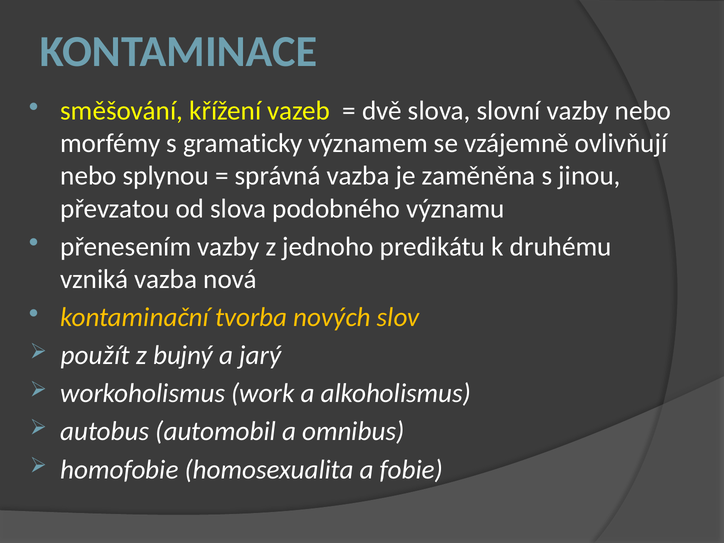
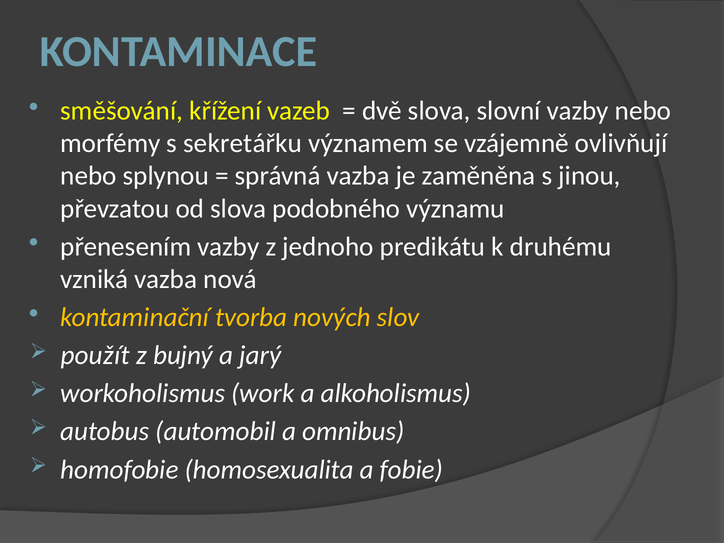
gramaticky: gramaticky -> sekretářku (243, 143)
